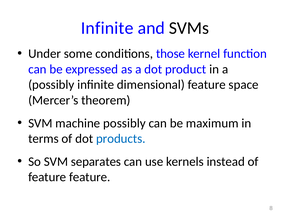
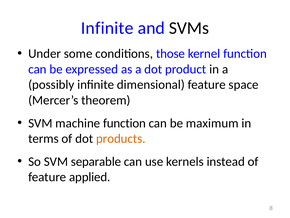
machine possibly: possibly -> function (124, 123)
products colour: blue -> orange (121, 138)
separates: separates -> separable (96, 161)
feature feature: feature -> applied (90, 177)
